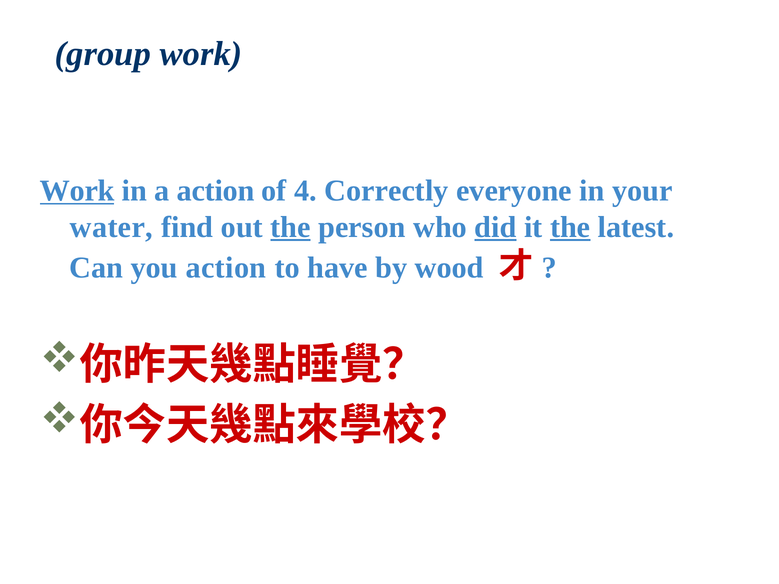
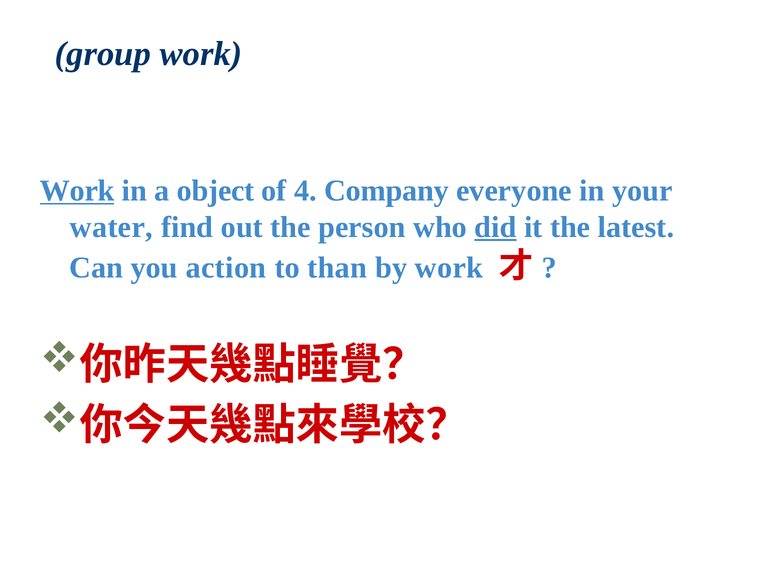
a action: action -> object (216, 191)
Correctly: Correctly -> Company (387, 191)
the underline: present -> none (291, 227)
the underline: present -> none (570, 227)
have: have -> than (337, 268)
by wood: wood -> work (449, 268)
